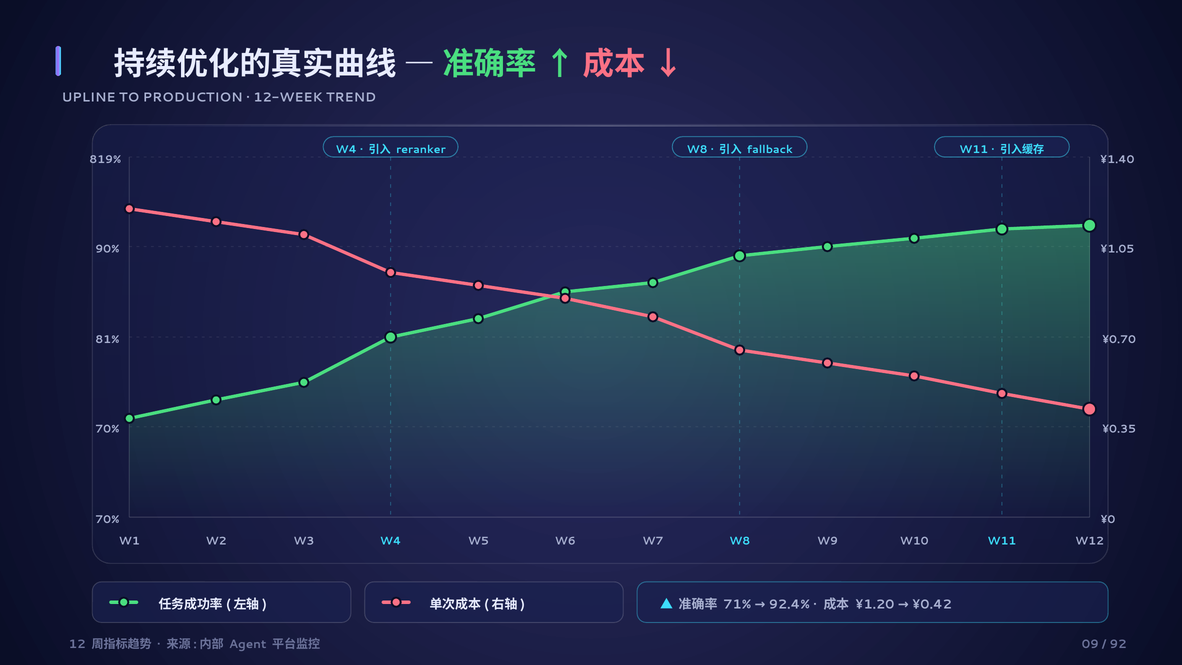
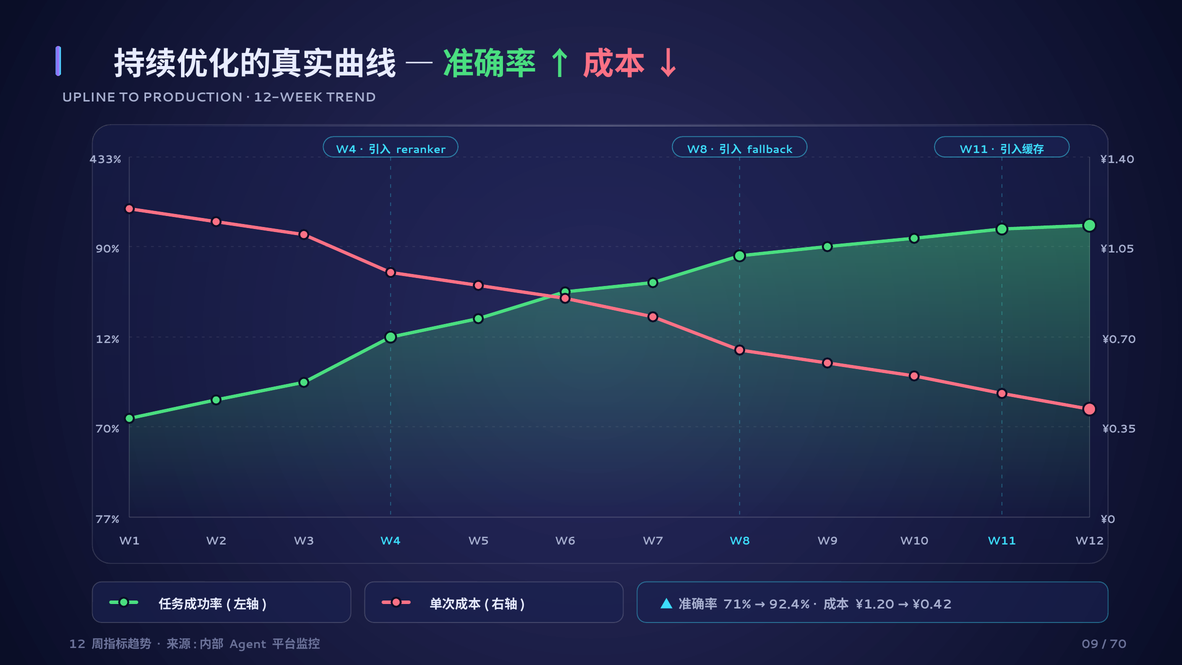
819%: 819% -> 433% (105, 160)
81%: 81% -> 12% (107, 340)
70%: 70% -> 77% (107, 520)
92: 92 -> 70 (1118, 644)
